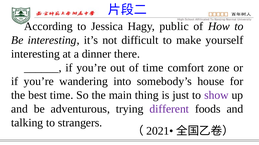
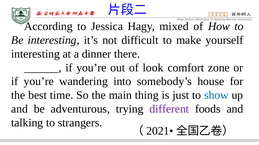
public: public -> mixed (174, 27)
of time: time -> look (153, 68)
show colour: purple -> blue (216, 96)
